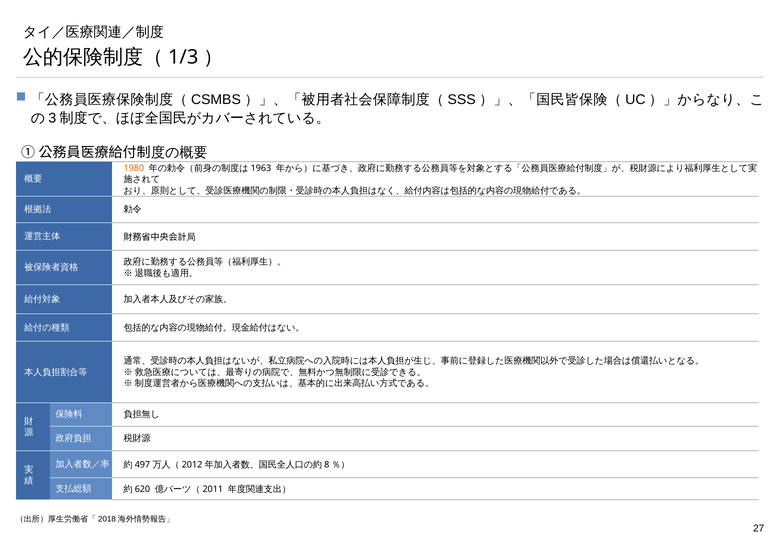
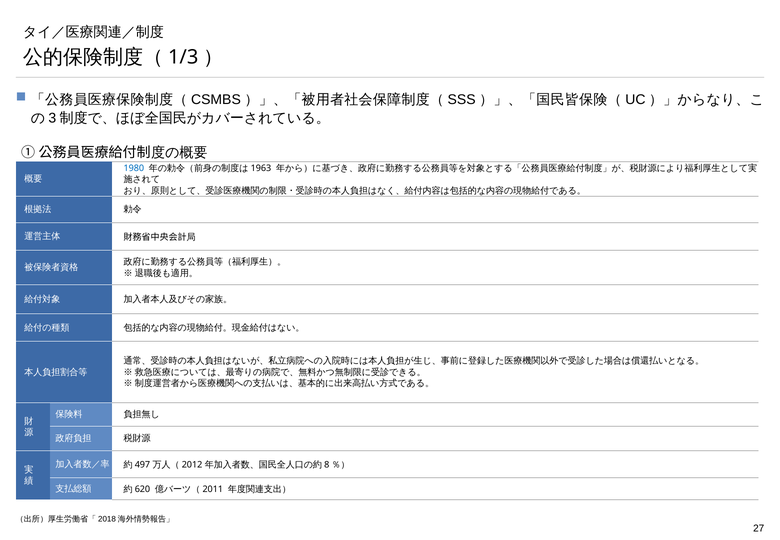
1980 colour: orange -> blue (134, 168)
